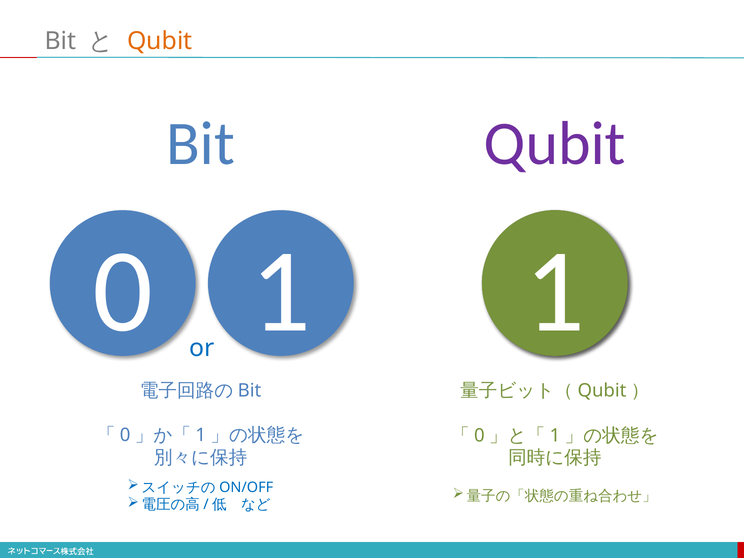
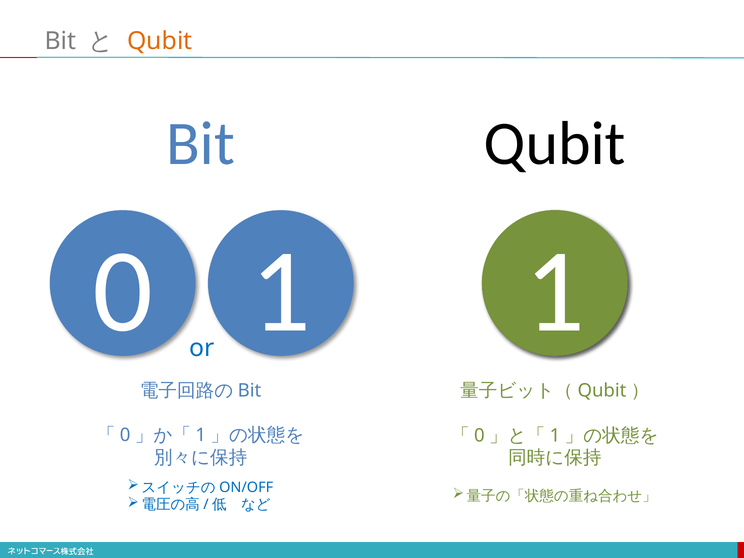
Qubit colour: purple -> black (555, 144)
